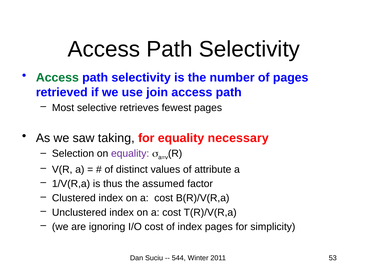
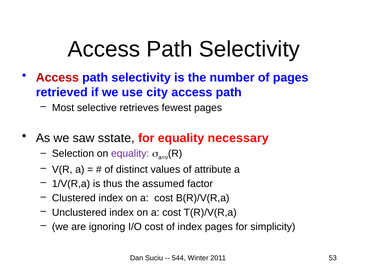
Access colour: green -> red (57, 78)
join: join -> city (157, 92)
taking: taking -> sstate (116, 138)
